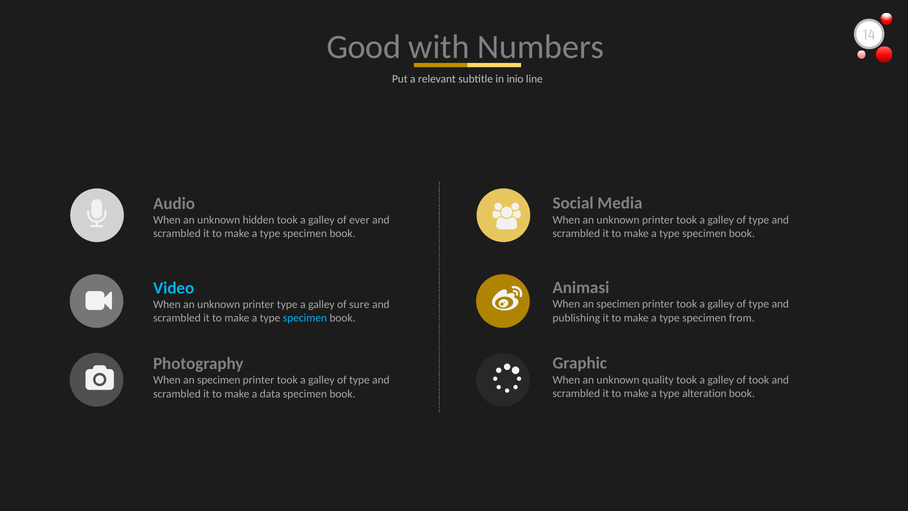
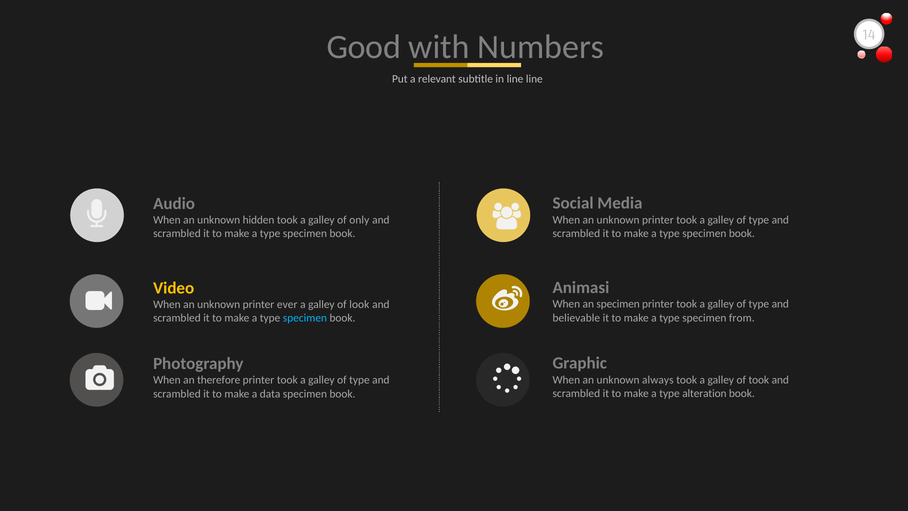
in inio: inio -> line (515, 79)
ever: ever -> only (359, 220)
Video colour: light blue -> yellow (174, 288)
printer type: type -> ever (287, 304)
sure: sure -> look (359, 304)
publishing: publishing -> believable (576, 318)
quality: quality -> always (658, 380)
specimen: specimen -> therefore (219, 380)
